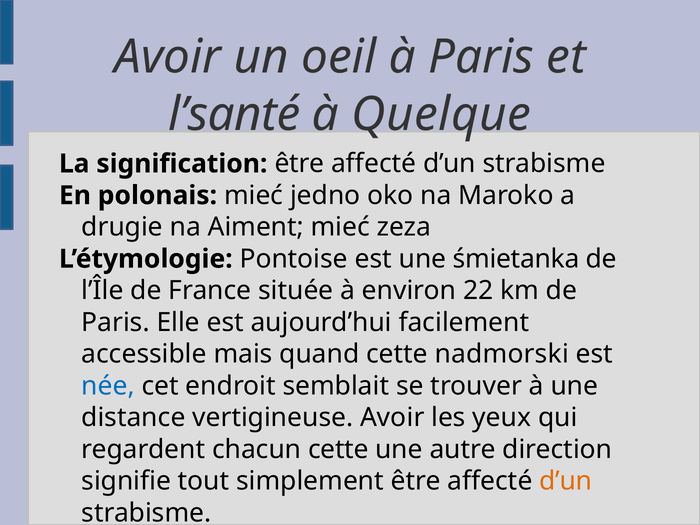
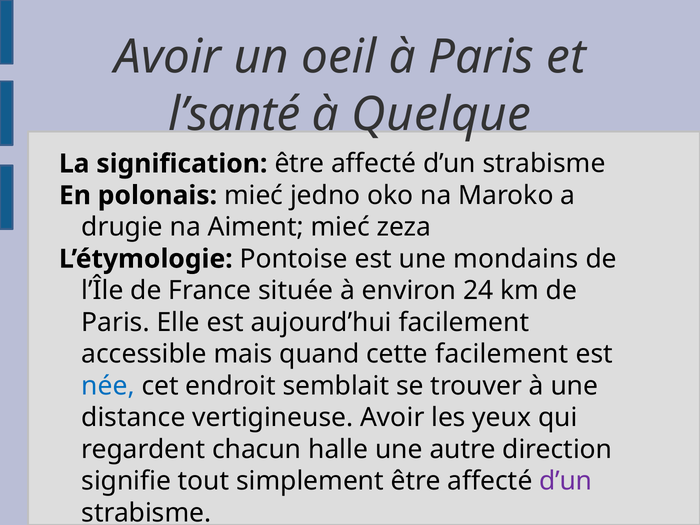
śmietanka: śmietanka -> mondains (516, 259)
22: 22 -> 24 (478, 291)
cette nadmorski: nadmorski -> facilement (502, 354)
chacun cette: cette -> halle (338, 449)
d’un colour: orange -> purple (566, 481)
